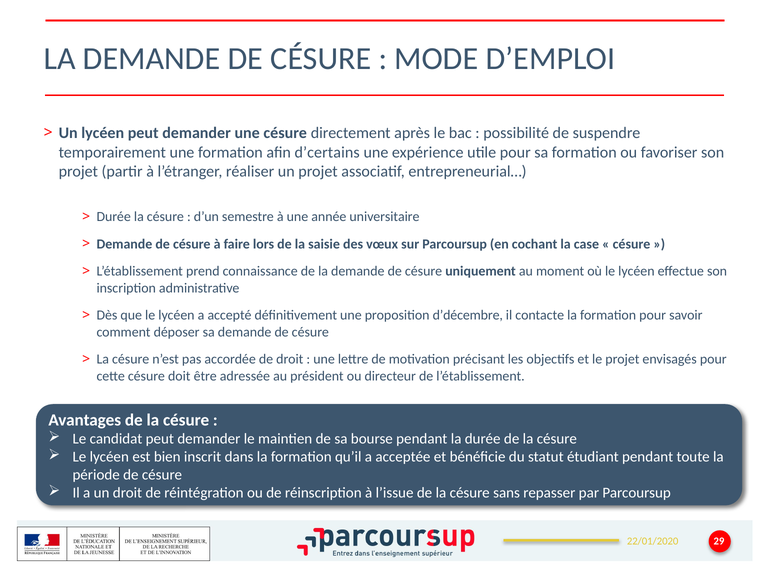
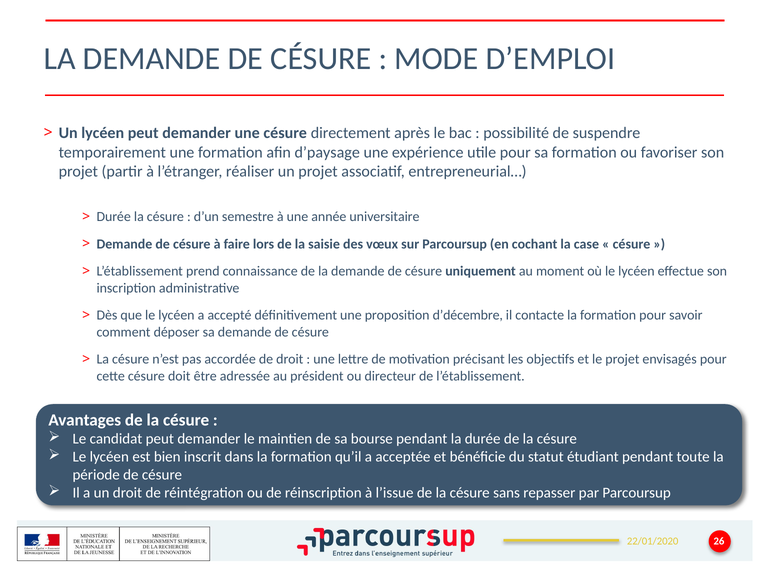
d’certains: d’certains -> d’paysage (327, 152)
29: 29 -> 26 (719, 542)
